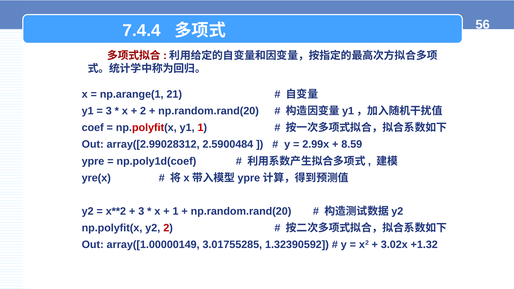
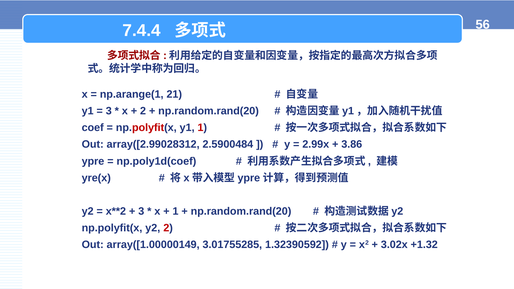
8.59: 8.59 -> 3.86 (352, 145)
